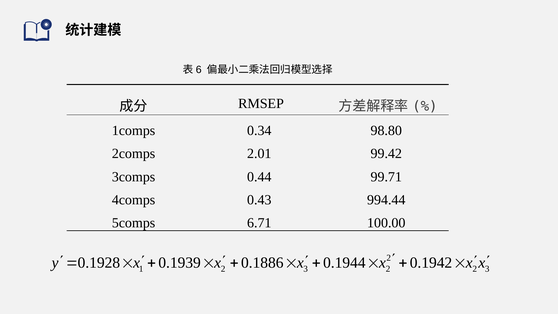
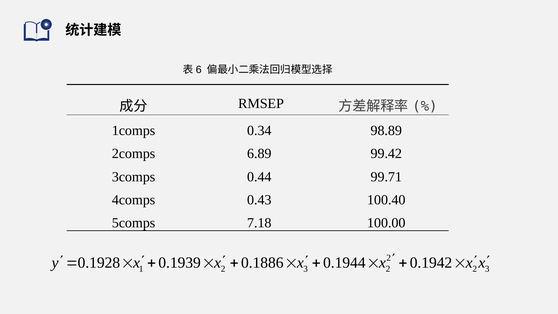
98.80: 98.80 -> 98.89 (386, 130)
2.01: 2.01 -> 6.89 (259, 154)
994.44: 994.44 -> 100.40 (386, 200)
6.71: 6.71 -> 7.18 (259, 223)
